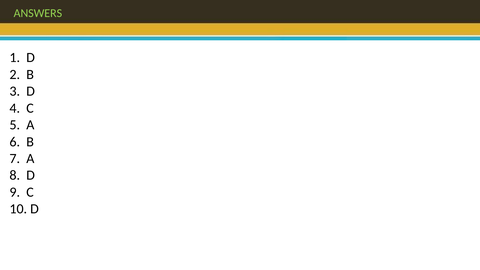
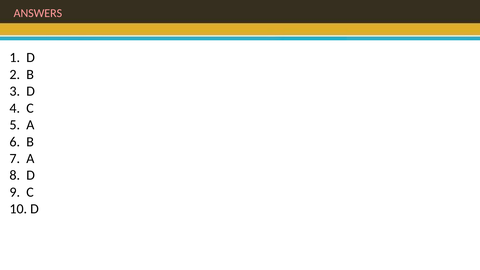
ANSWERS colour: light green -> pink (38, 13)
